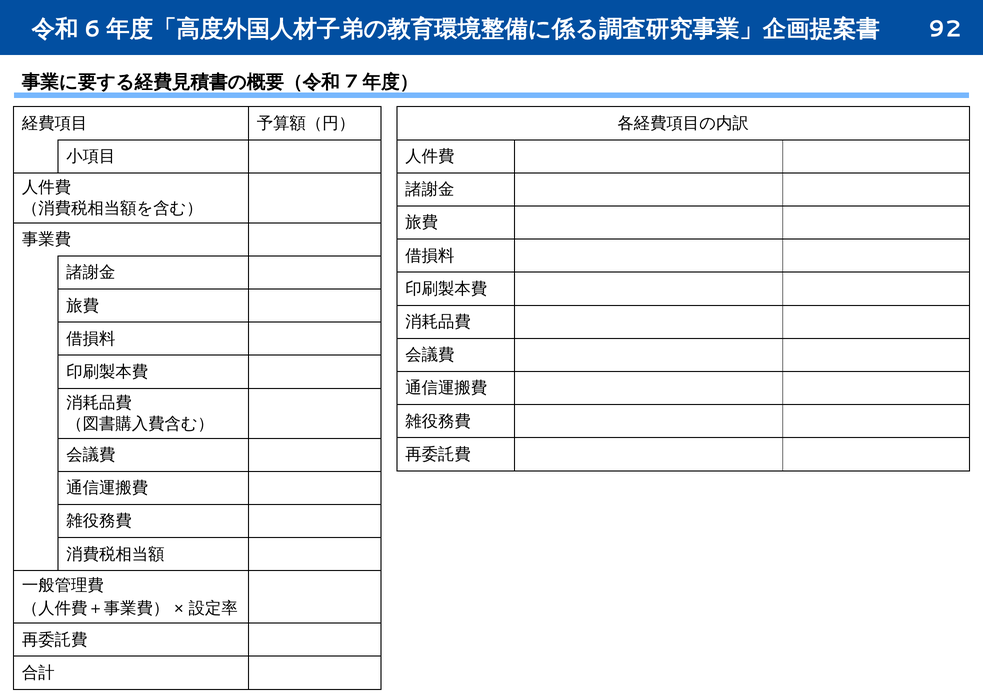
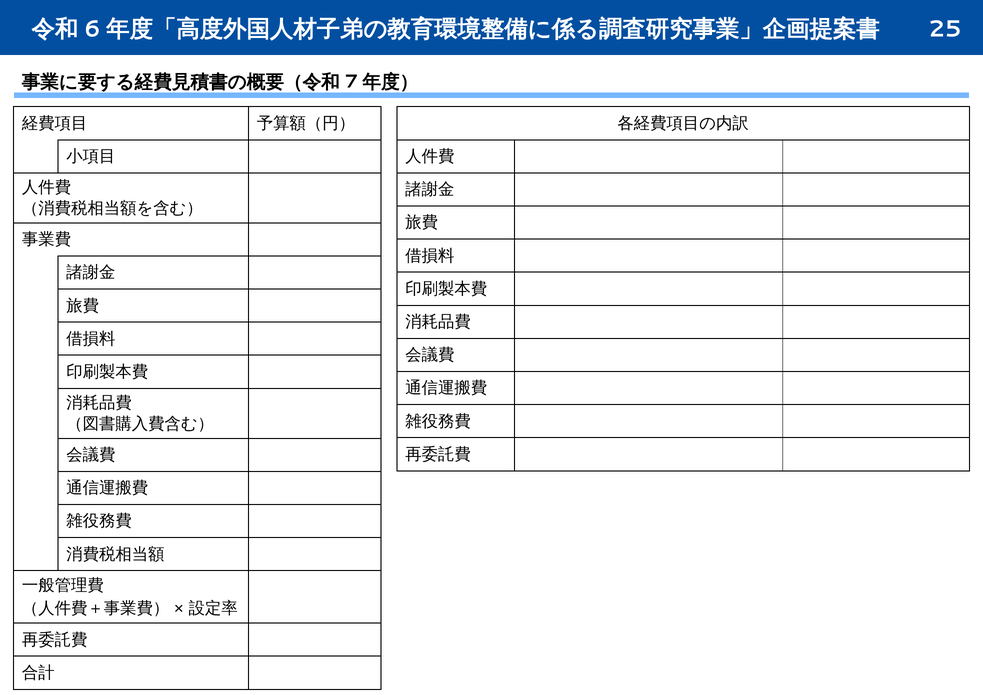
92: 92 -> 25 (945, 29)
